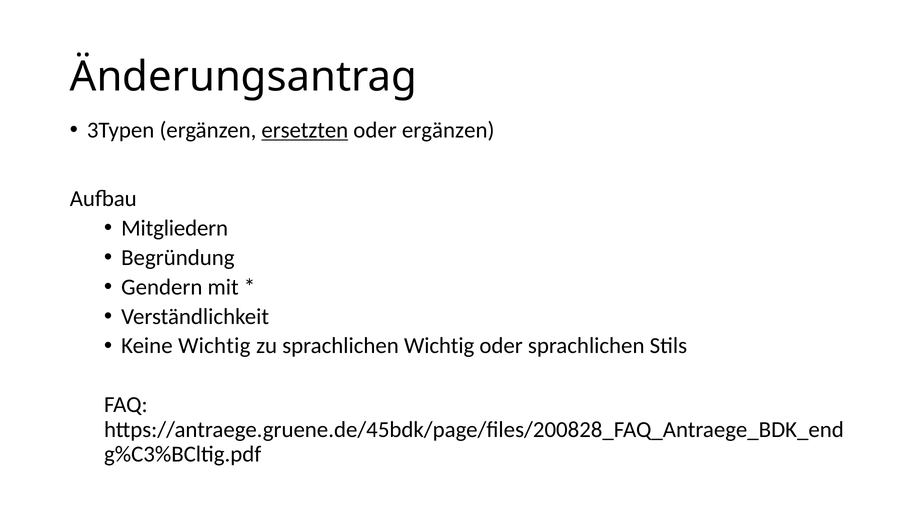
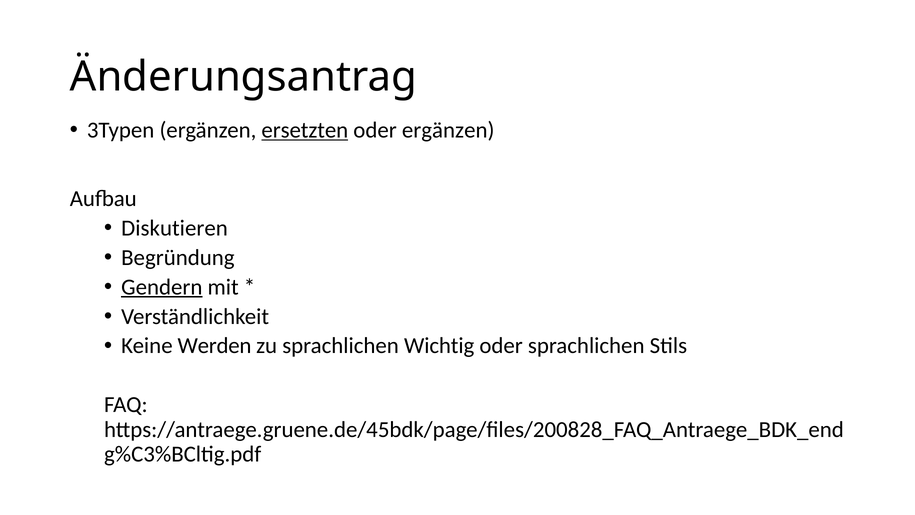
Mitgliedern: Mitgliedern -> Diskutieren (175, 228)
Gendern underline: none -> present (162, 287)
Keine Wichtig: Wichtig -> Werden (215, 346)
